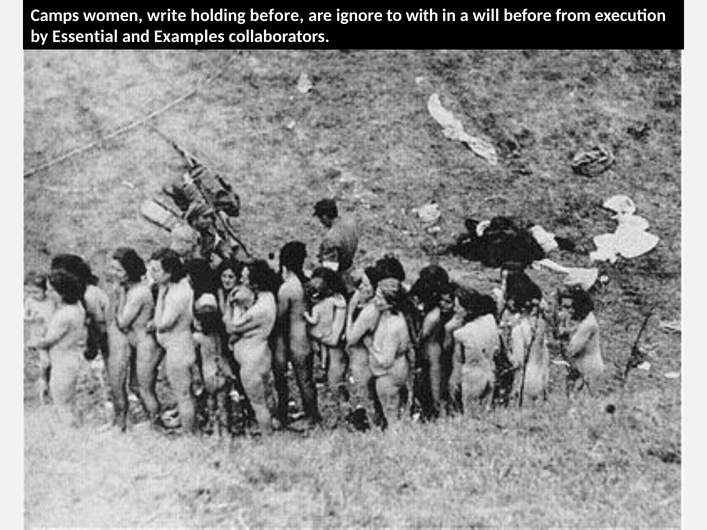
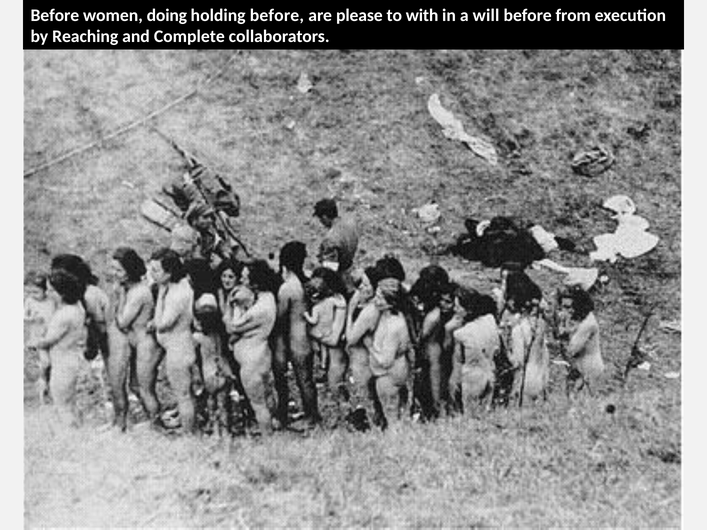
Camps: Camps -> Before (55, 15)
write: write -> doing (167, 15)
ignore: ignore -> please (359, 15)
Essential: Essential -> Reaching (85, 37)
Examples: Examples -> Complete (189, 37)
